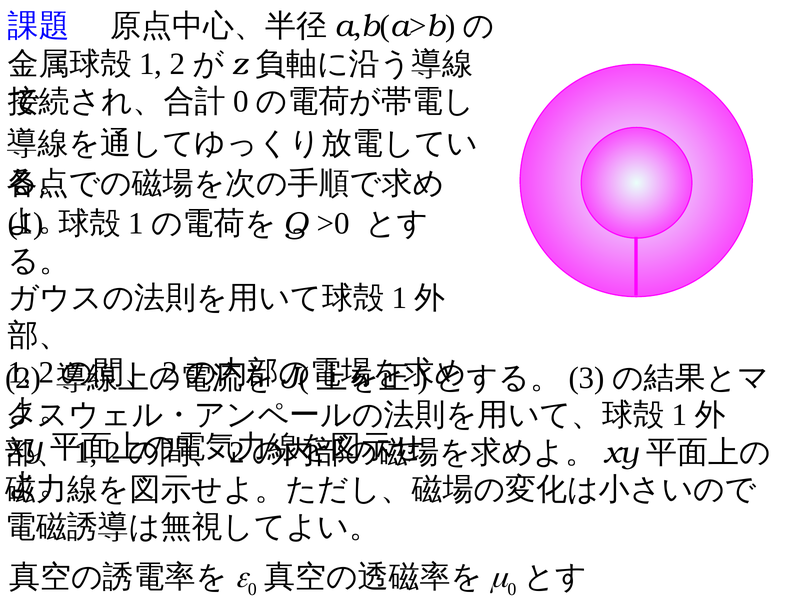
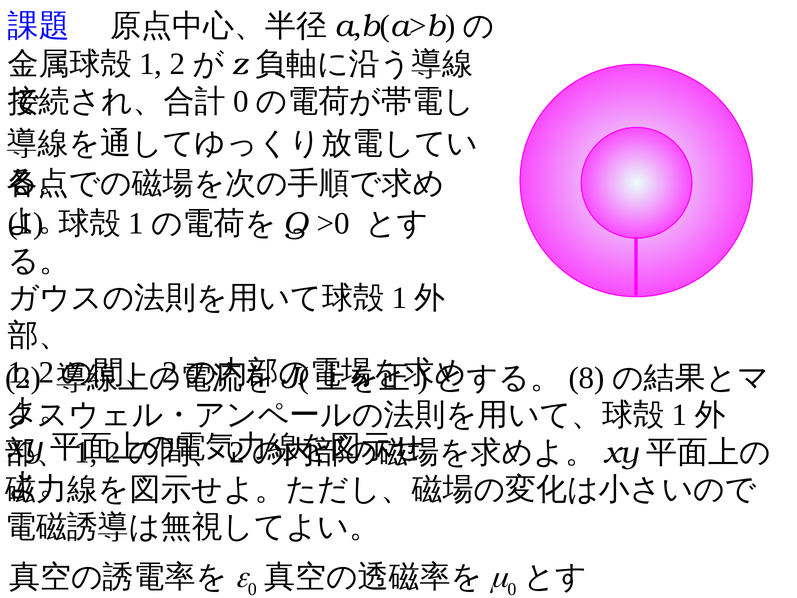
3: 3 -> 8 (587, 378)
